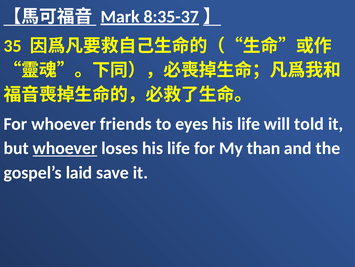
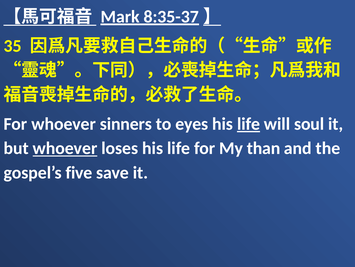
friends: friends -> sinners (126, 124)
life underline: none -> present (249, 124)
told: told -> soul (309, 124)
laid: laid -> five (79, 172)
